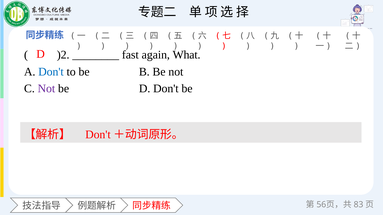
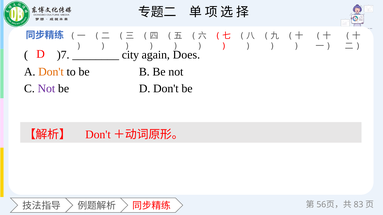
)2: )2 -> )7 (63, 55)
fast: fast -> city (130, 55)
What: What -> Does (186, 55)
Don't colour: blue -> orange (51, 72)
